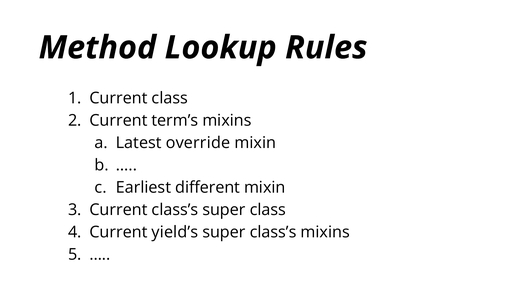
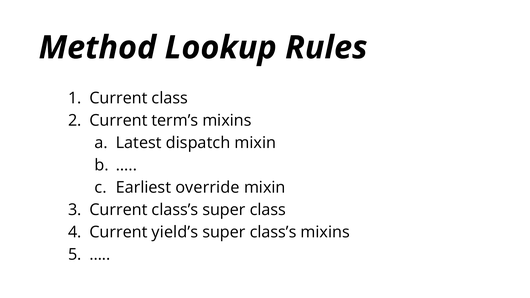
override: override -> dispatch (198, 143)
different: different -> override (207, 188)
